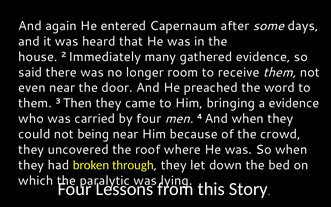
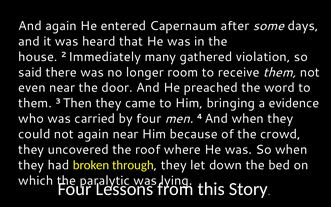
gathered evidence: evidence -> violation (263, 57)
not being: being -> again (93, 134)
